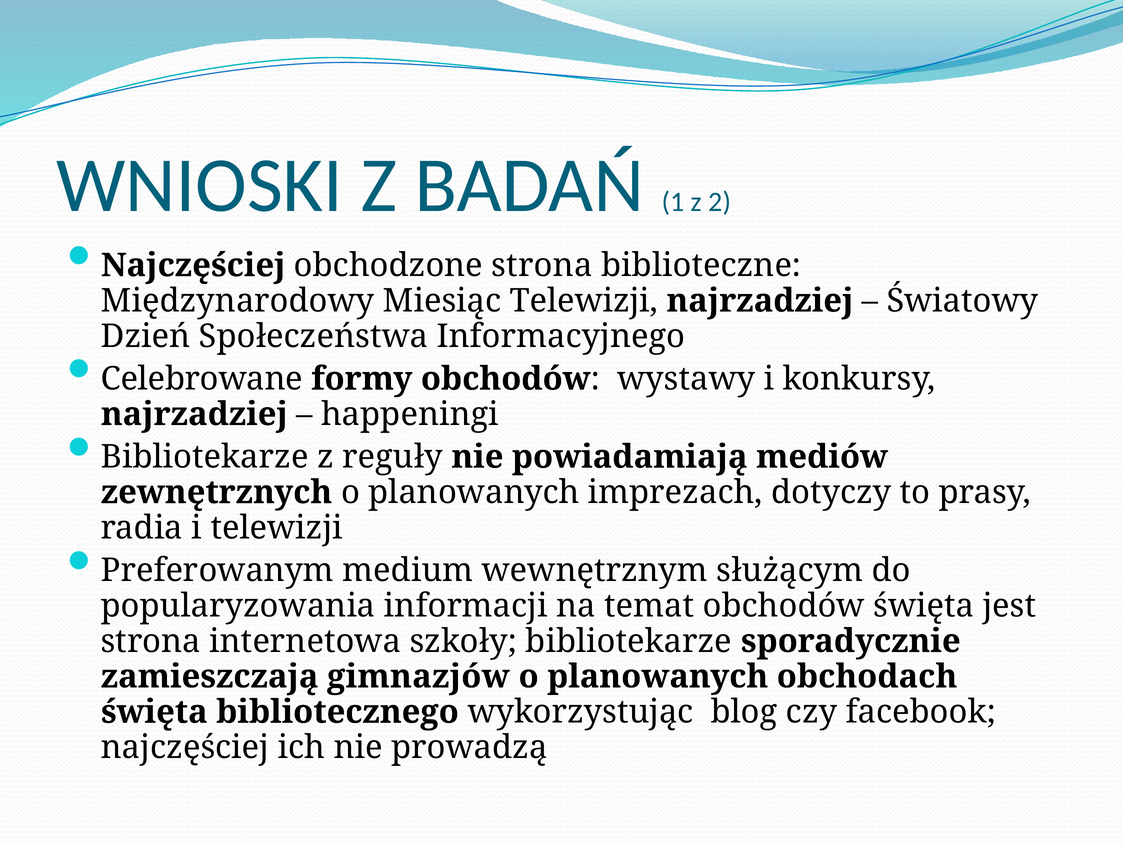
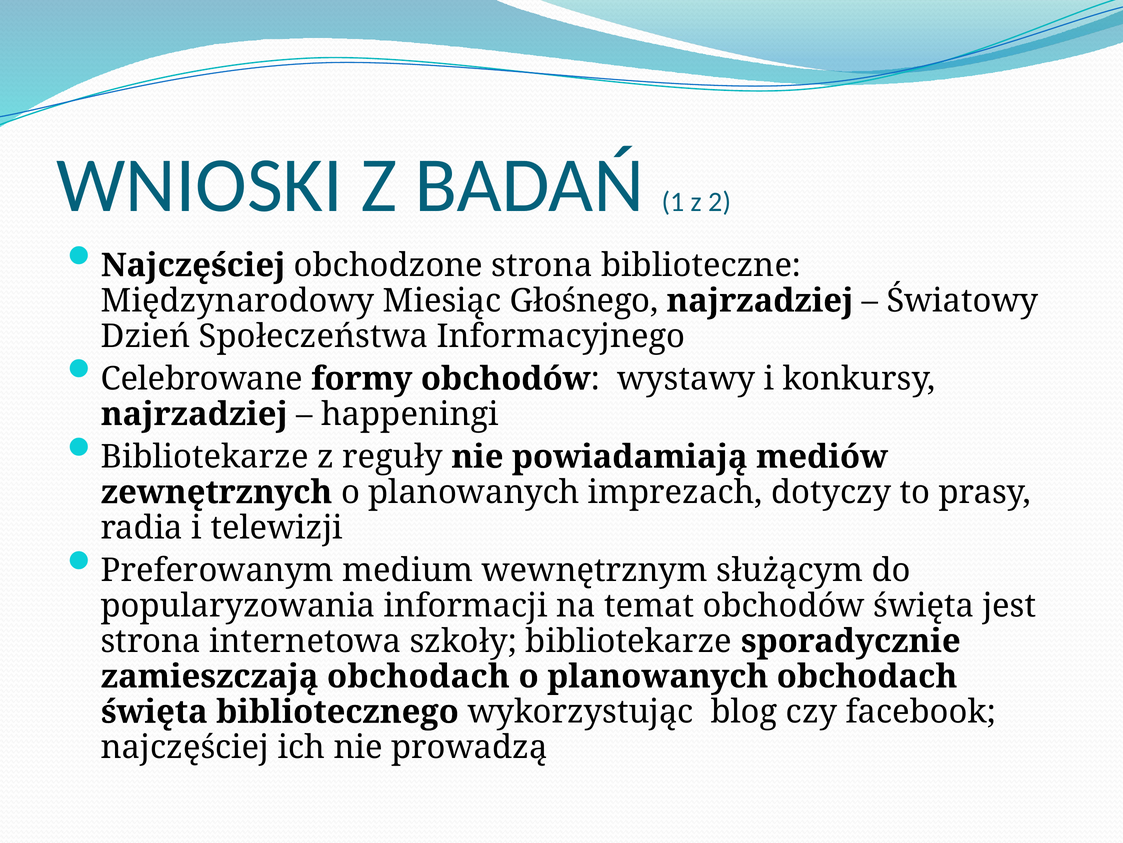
Miesiąc Telewizji: Telewizji -> Głośnego (584, 301)
zamieszczają gimnazjów: gimnazjów -> obchodach (418, 676)
